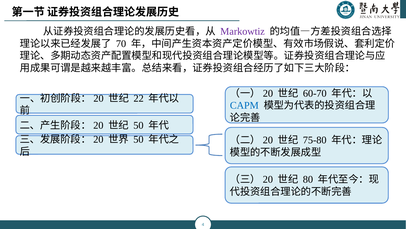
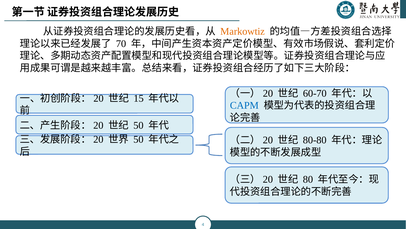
Markowtiz colour: purple -> orange (243, 31)
22: 22 -> 15 (139, 98)
75-80: 75-80 -> 80-80 (315, 140)
